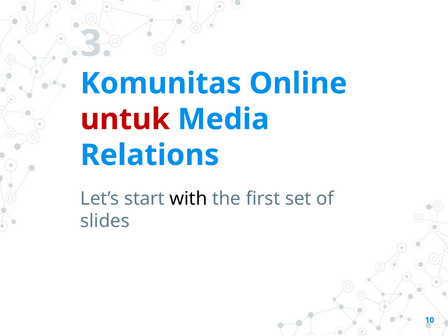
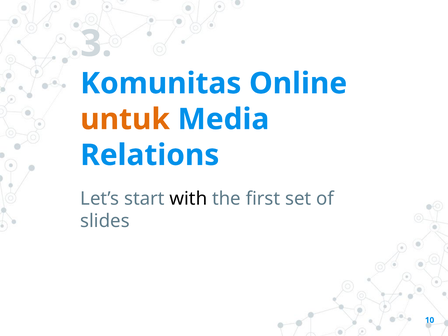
untuk colour: red -> orange (125, 119)
